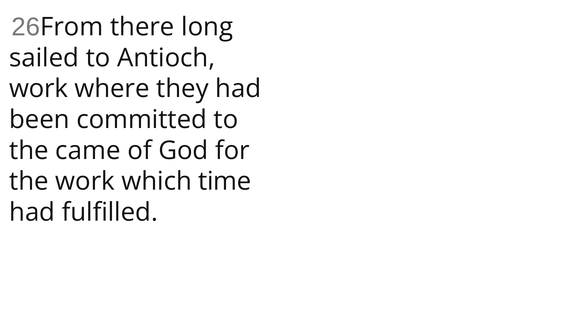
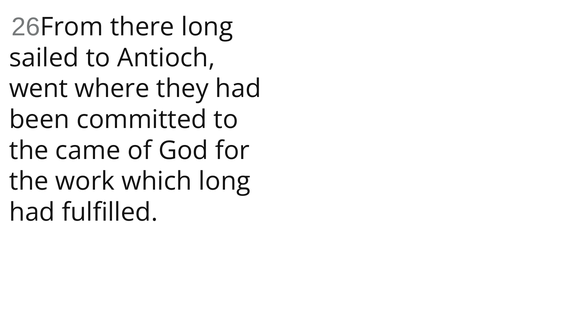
work: work -> went (39, 89)
which time: time -> long (225, 181)
